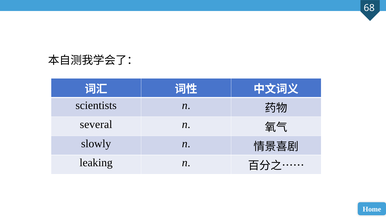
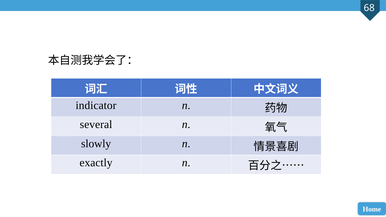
scientists: scientists -> indicator (96, 105)
leaking: leaking -> exactly (96, 163)
